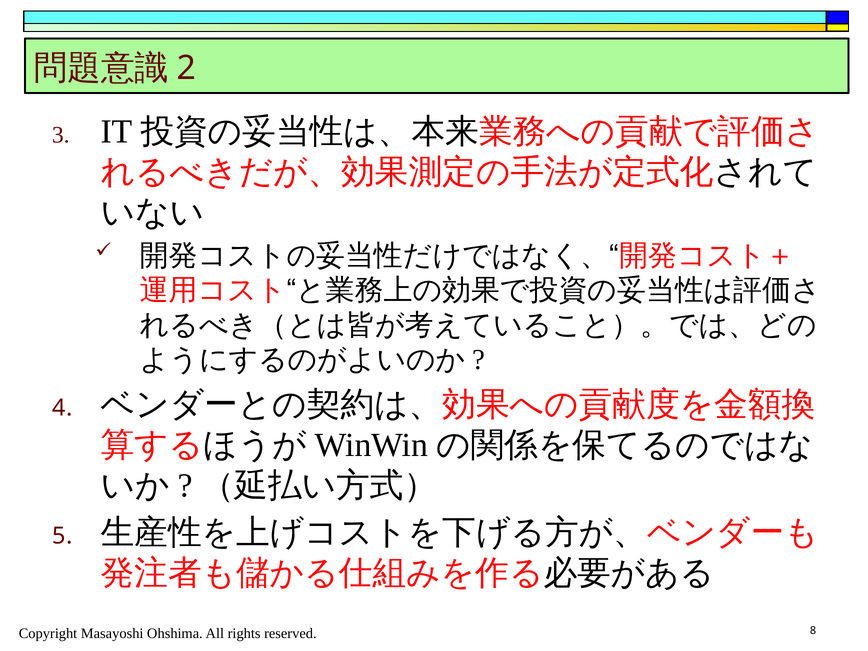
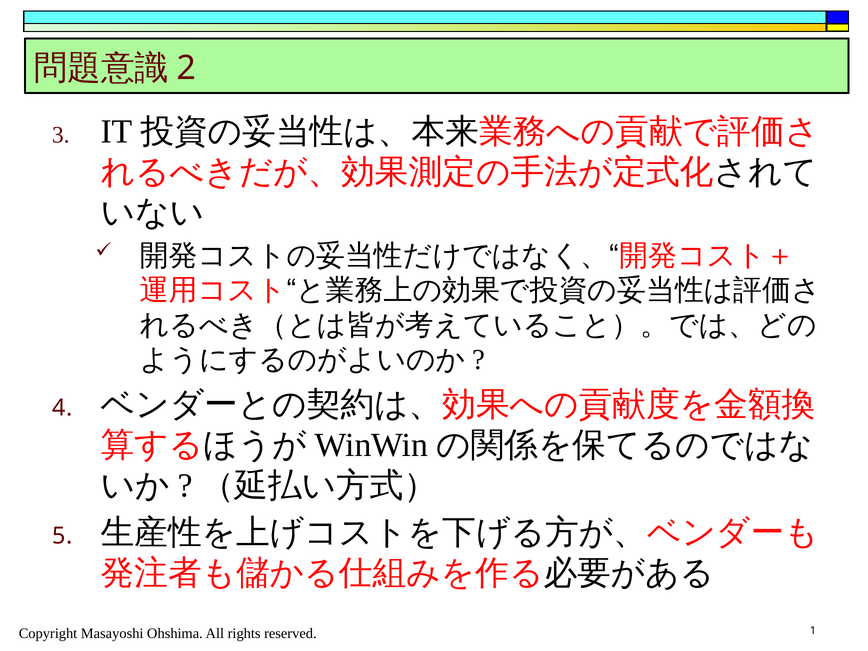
8: 8 -> 1 (813, 631)
